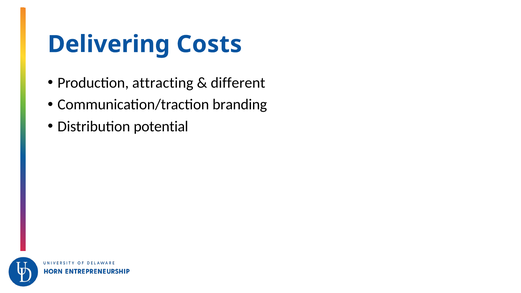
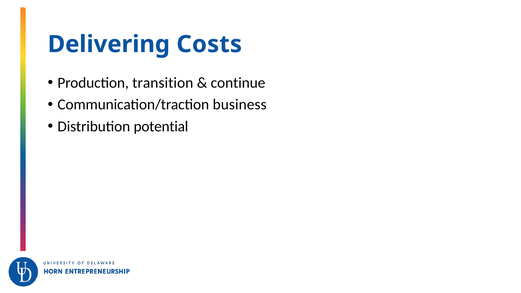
attracting: attracting -> transition (163, 83)
different: different -> continue (238, 83)
branding: branding -> business (240, 105)
